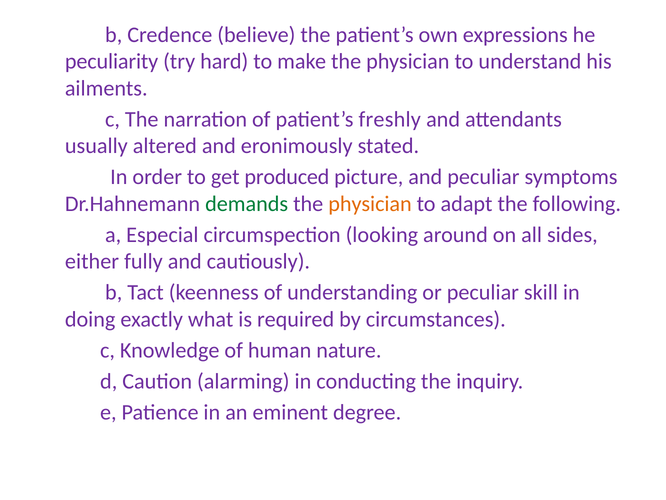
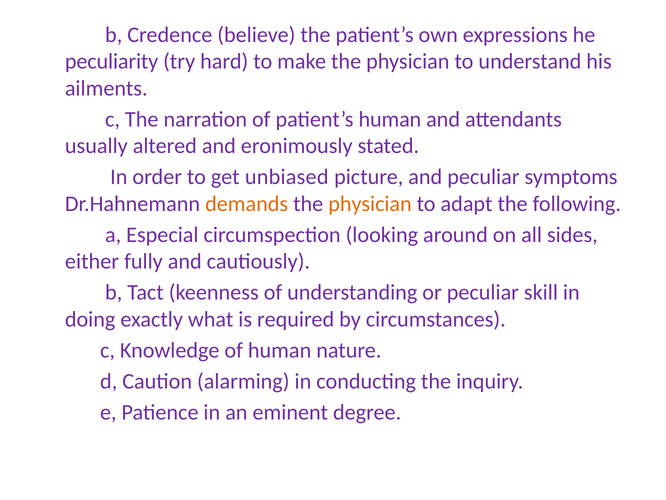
patient’s freshly: freshly -> human (390, 119)
produced: produced -> unbiased (287, 177)
demands colour: green -> orange (247, 204)
